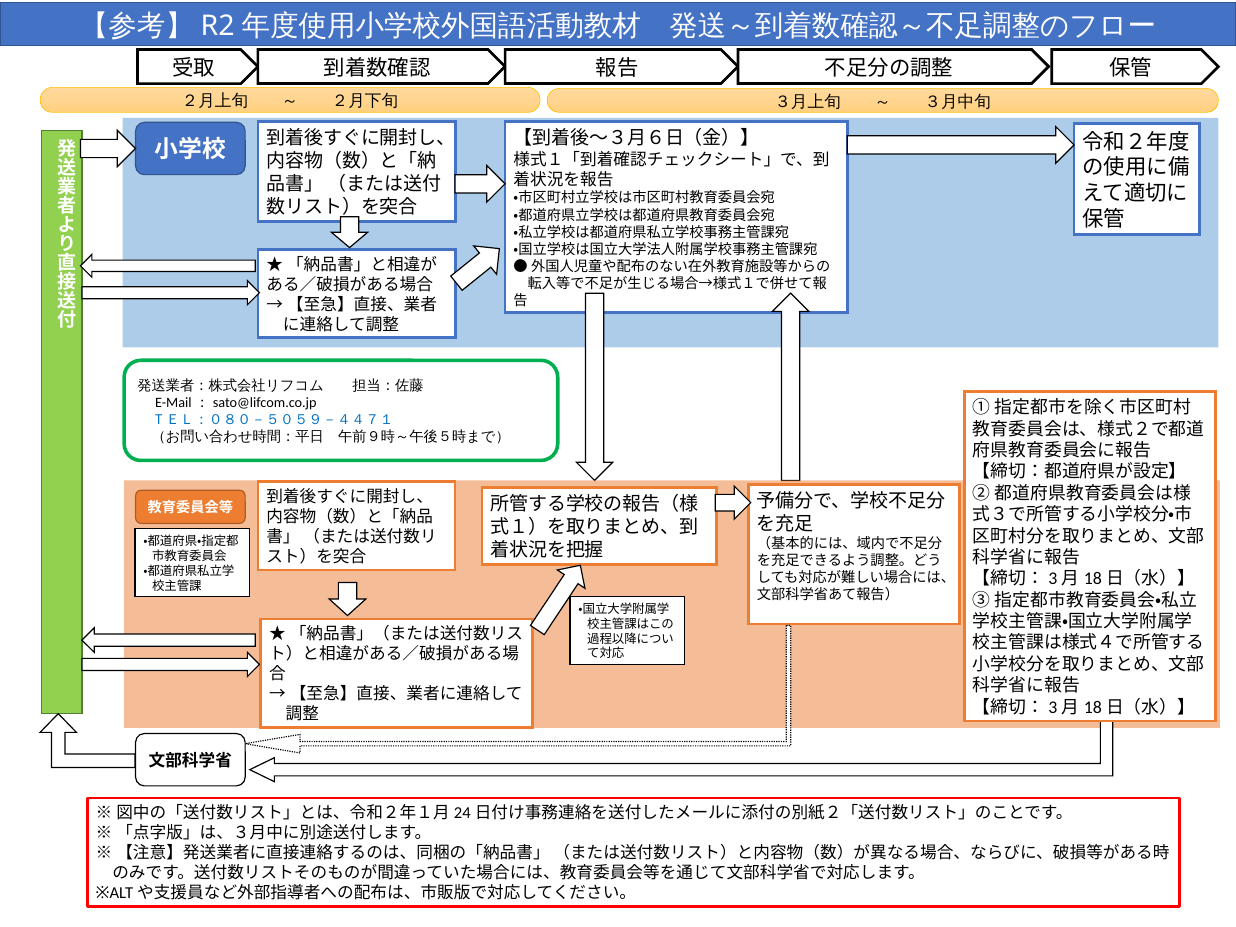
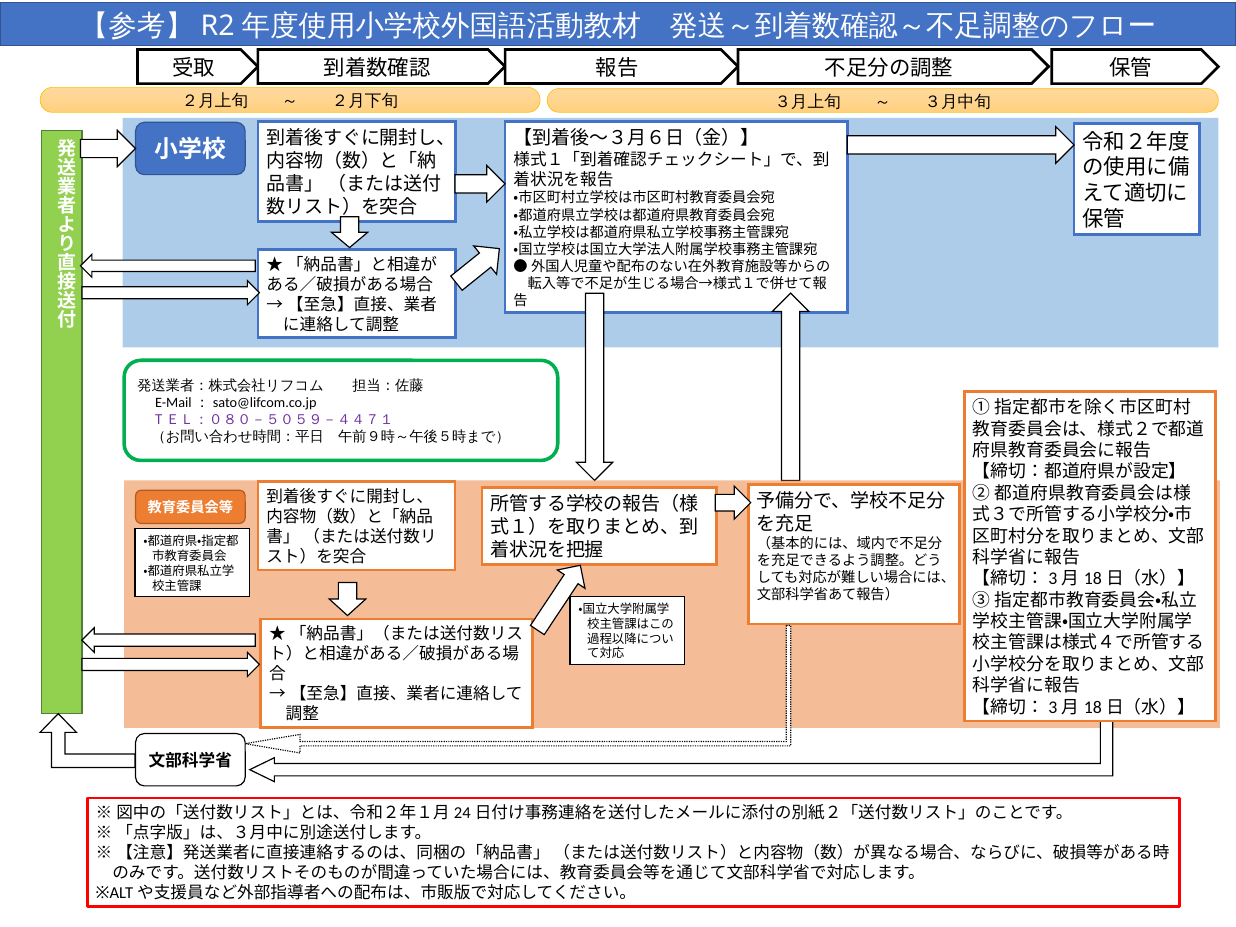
ＴＥＬ：０８０－５０５９－４４７１ colour: blue -> purple (273, 420)
